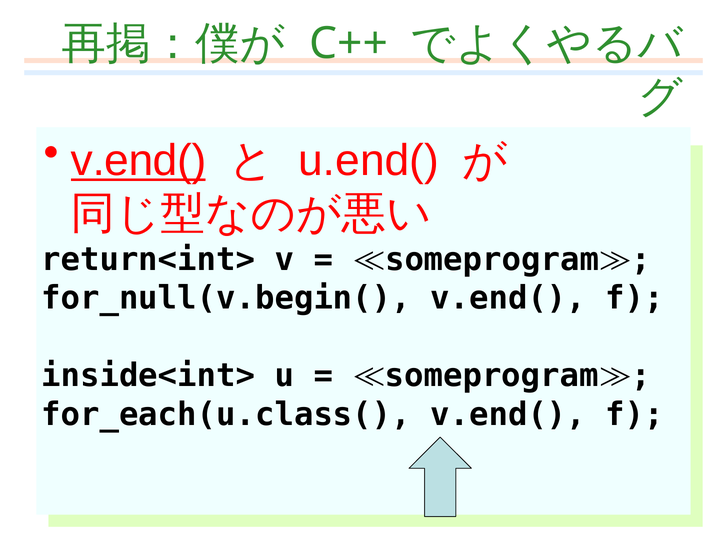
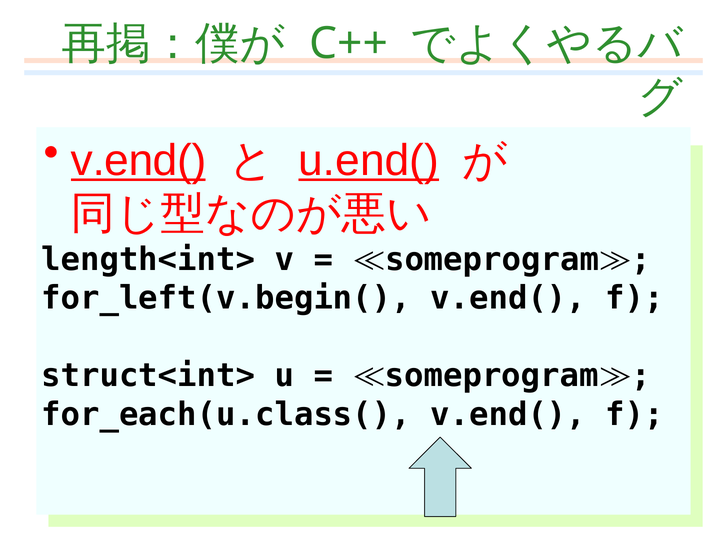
u.end( underline: none -> present (369, 161)
return<int>: return<int> -> length<int> (148, 259)
for_null(v.begin(: for_null(v.begin( -> for_left(v.begin( (226, 298)
inside<int>: inside<int> -> struct<int> (148, 376)
